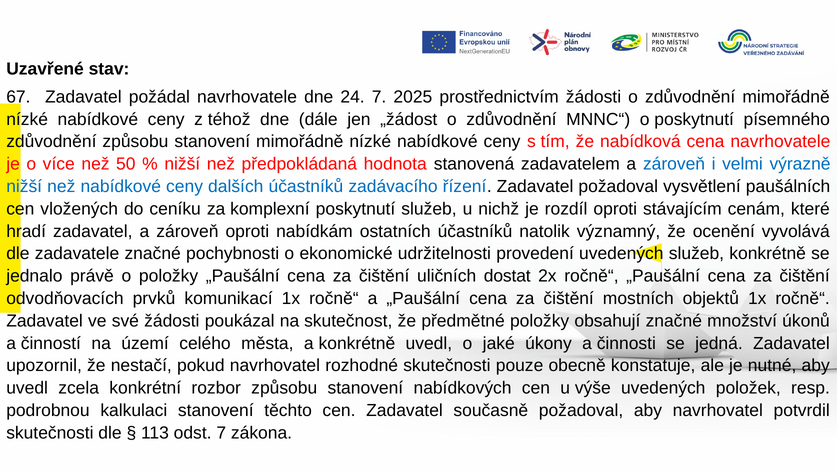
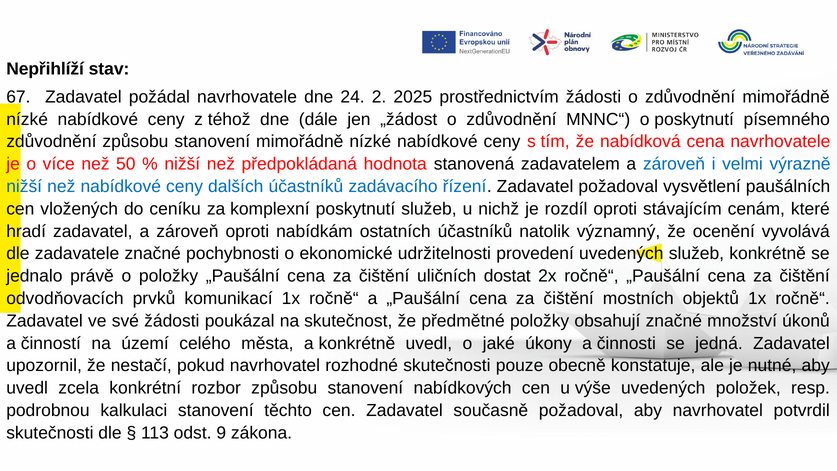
Uzavřené: Uzavřené -> Nepřihlíží (45, 69)
24 7: 7 -> 2 (379, 97)
odst 7: 7 -> 9 (221, 433)
